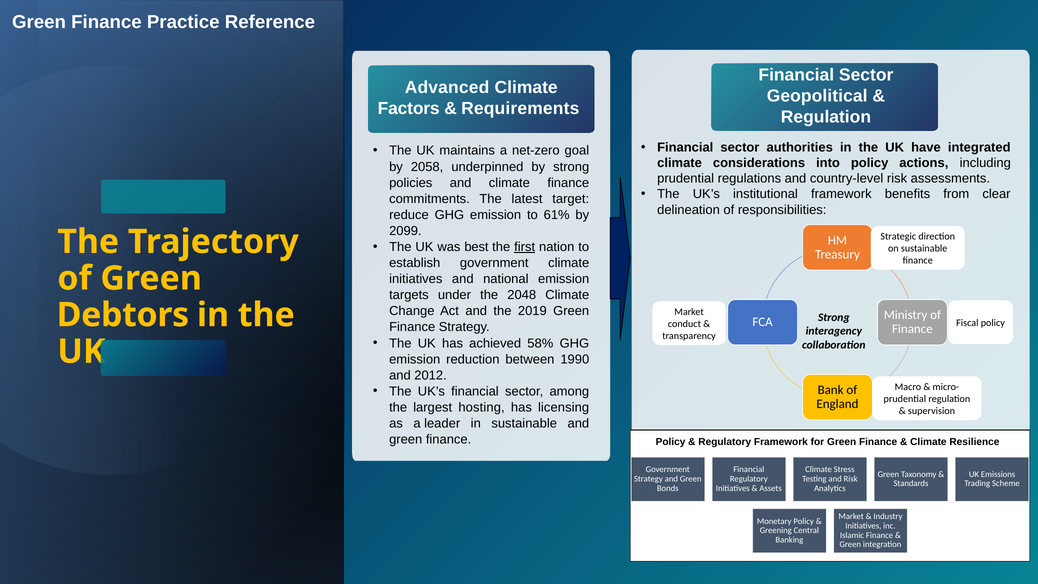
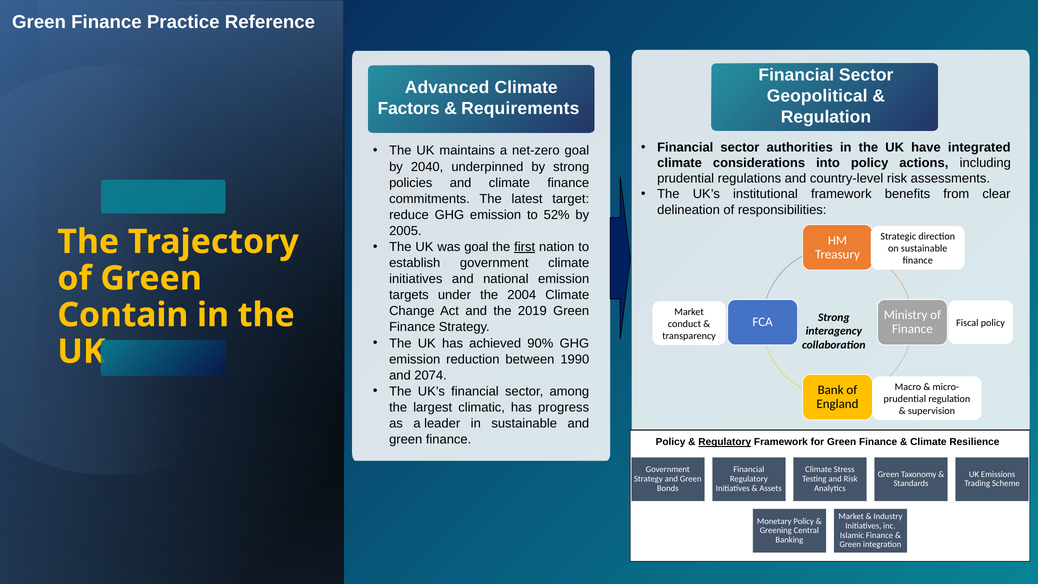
2058: 2058 -> 2040 (427, 167)
61%: 61% -> 52% (557, 215)
2099: 2099 -> 2005 (405, 231)
was best: best -> goal (476, 247)
2048: 2048 -> 2004 (522, 295)
Debtors: Debtors -> Contain (123, 315)
58%: 58% -> 90% (540, 343)
2012: 2012 -> 2074 (431, 375)
hosting: hosting -> climatic (482, 407)
licensing: licensing -> progress (564, 407)
Regulatory underline: none -> present (725, 442)
